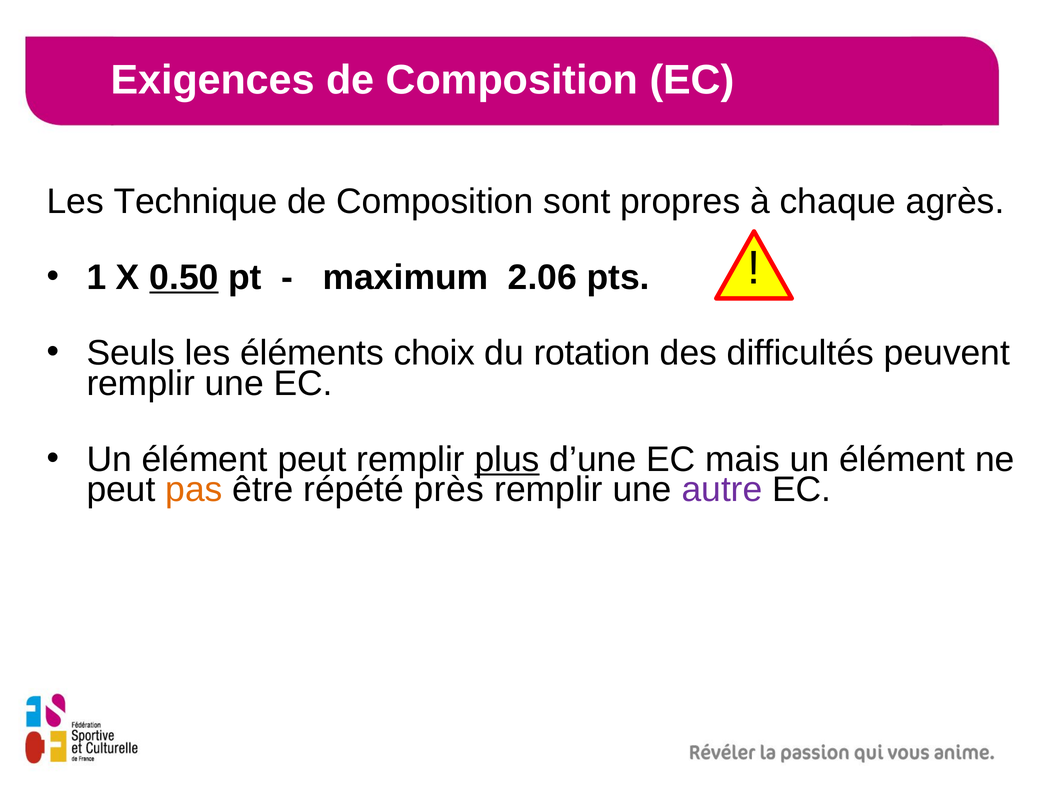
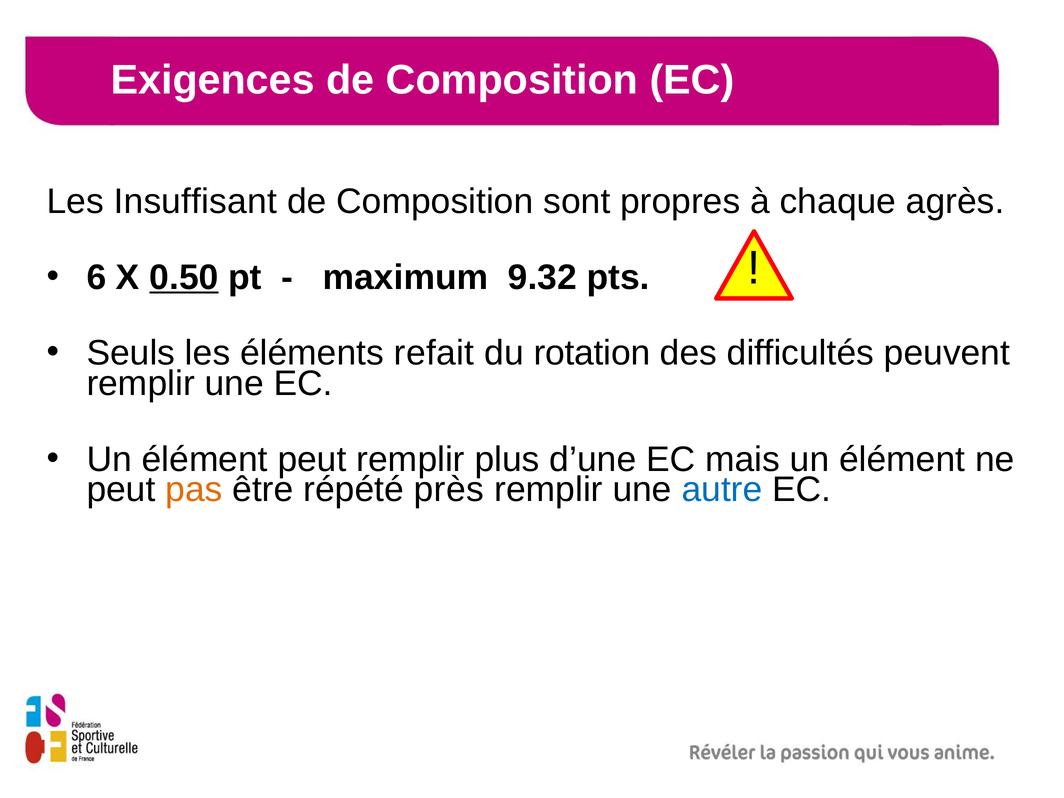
Technique: Technique -> Insuffisant (195, 201)
1: 1 -> 6 (96, 277)
2.06: 2.06 -> 9.32 (542, 277)
choix: choix -> refait (434, 353)
plus underline: present -> none (507, 459)
autre colour: purple -> blue (722, 490)
